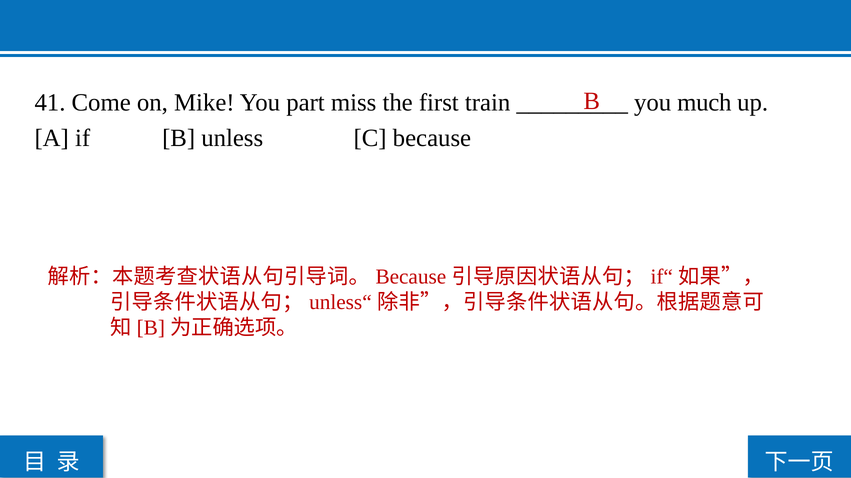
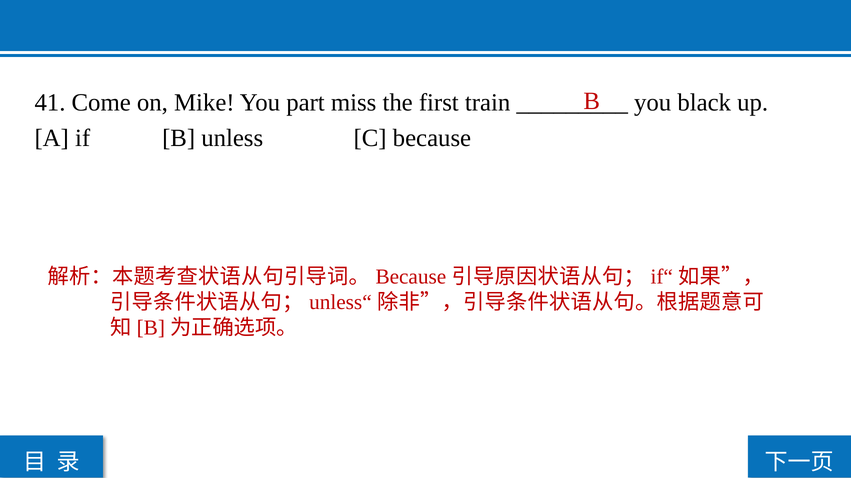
much: much -> black (704, 103)
